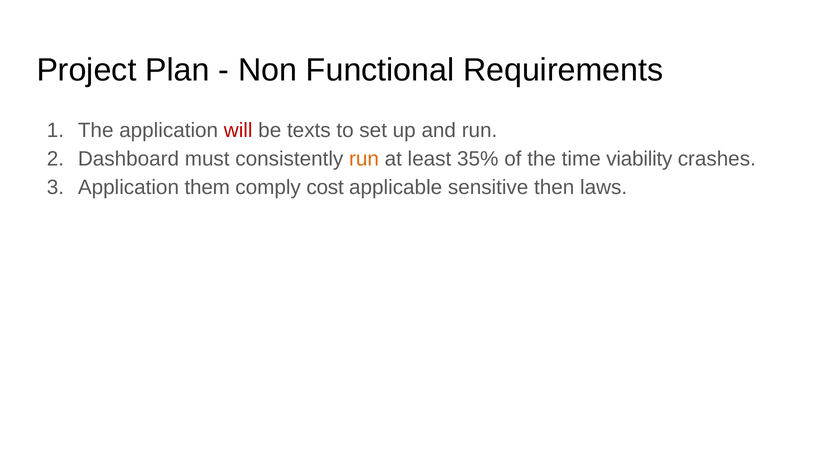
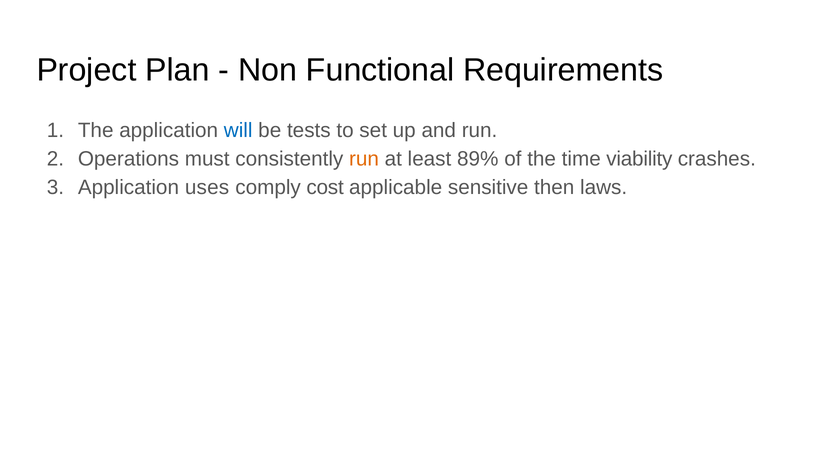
will colour: red -> blue (238, 130)
texts: texts -> tests (309, 130)
Dashboard: Dashboard -> Operations (128, 159)
35%: 35% -> 89% (478, 159)
them: them -> uses (207, 187)
